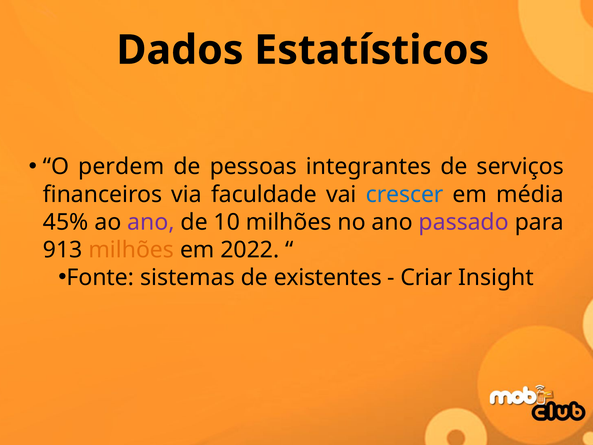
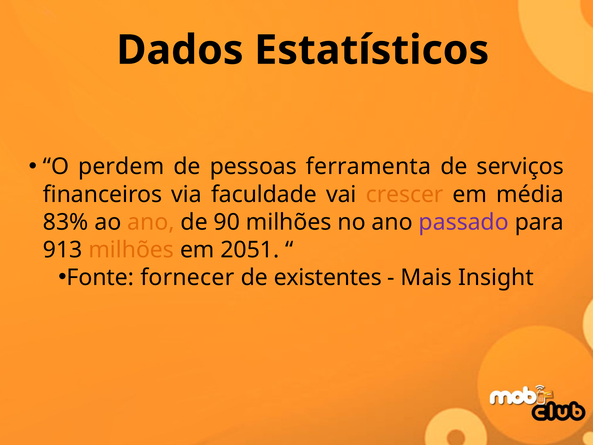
integrantes: integrantes -> ferramenta (368, 167)
crescer colour: blue -> orange (405, 194)
45%: 45% -> 83% (66, 222)
ano colour: purple -> orange (151, 222)
10: 10 -> 90 (227, 222)
2022: 2022 -> 2051 (250, 250)
sistemas: sistemas -> fornecer (187, 277)
Criar: Criar -> Mais (426, 277)
